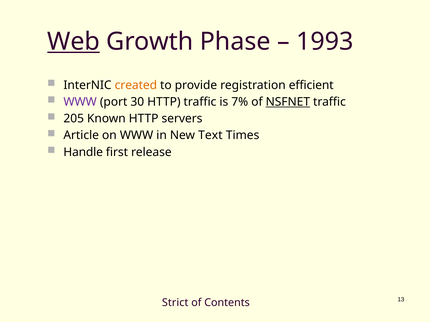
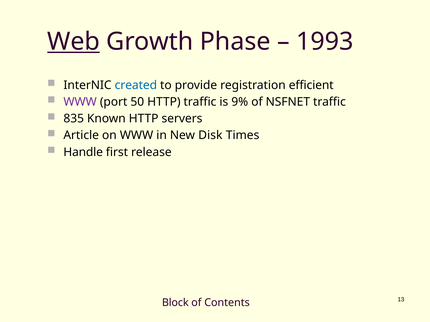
created colour: orange -> blue (136, 85)
30: 30 -> 50 (137, 102)
7%: 7% -> 9% (240, 102)
NSFNET underline: present -> none (288, 102)
205: 205 -> 835 (74, 119)
Text: Text -> Disk (210, 136)
Strict: Strict -> Block (175, 303)
